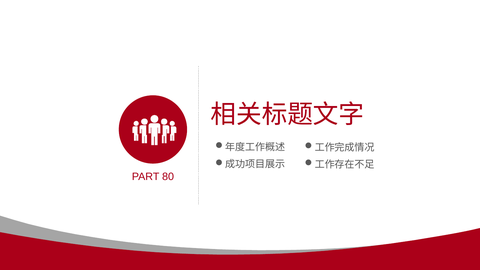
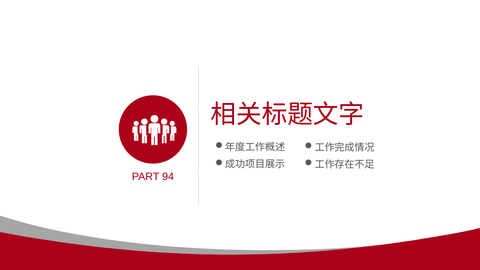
80: 80 -> 94 (168, 177)
